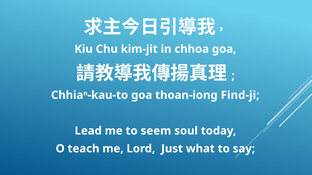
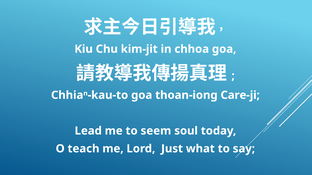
Find-ji: Find-ji -> Care-ji (240, 95)
